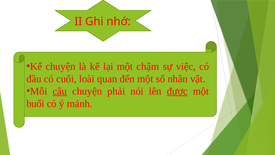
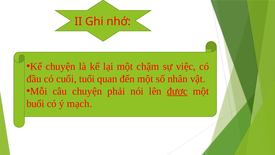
loài: loài -> tuổi (87, 79)
câu underline: present -> none (60, 91)
mảnh: mảnh -> mạch (80, 103)
